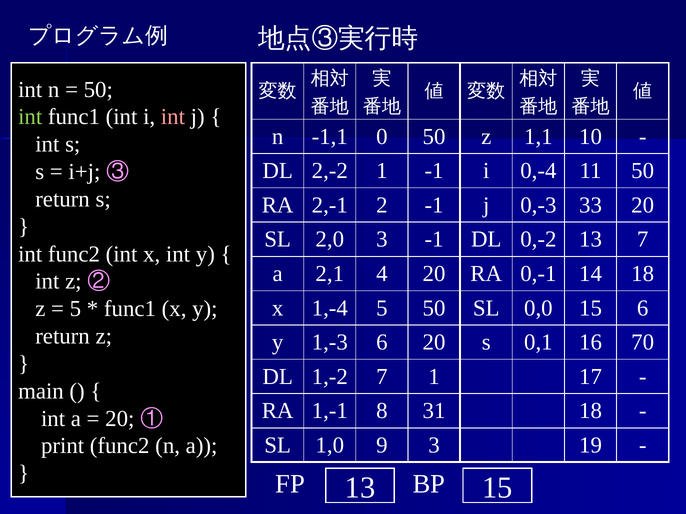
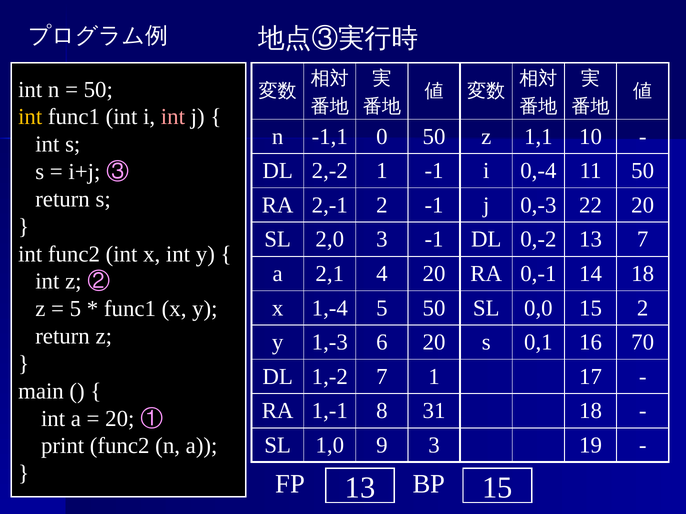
int colour: light green -> yellow (30, 117)
33: 33 -> 22 (591, 205)
15 6: 6 -> 2 (643, 308)
